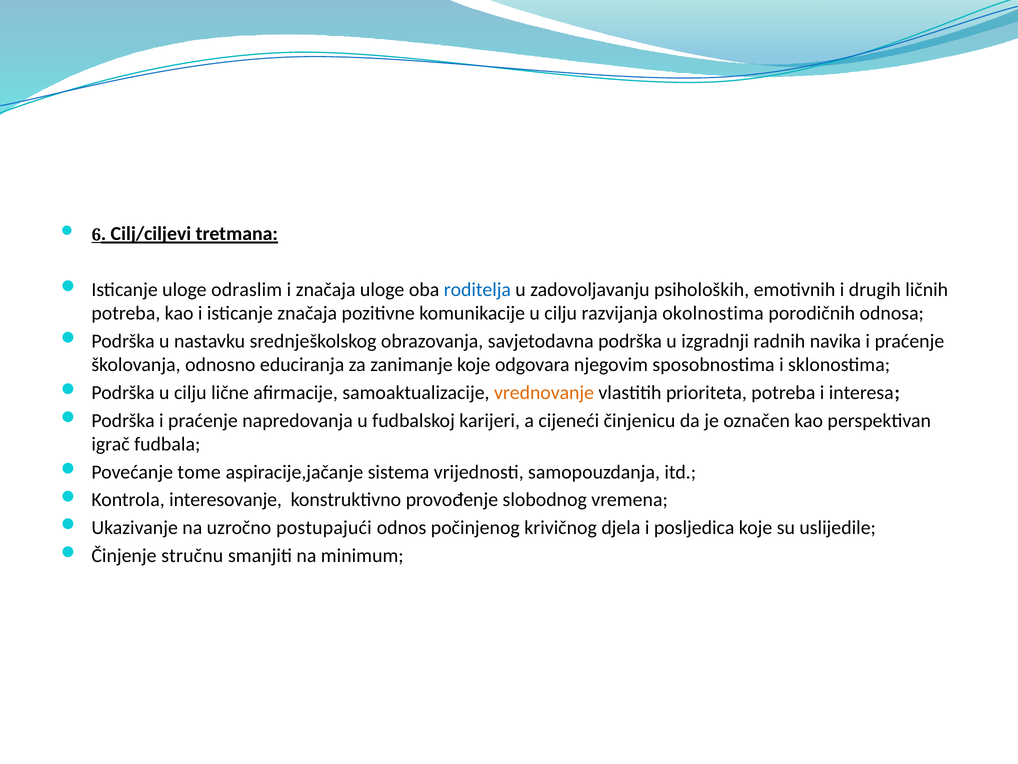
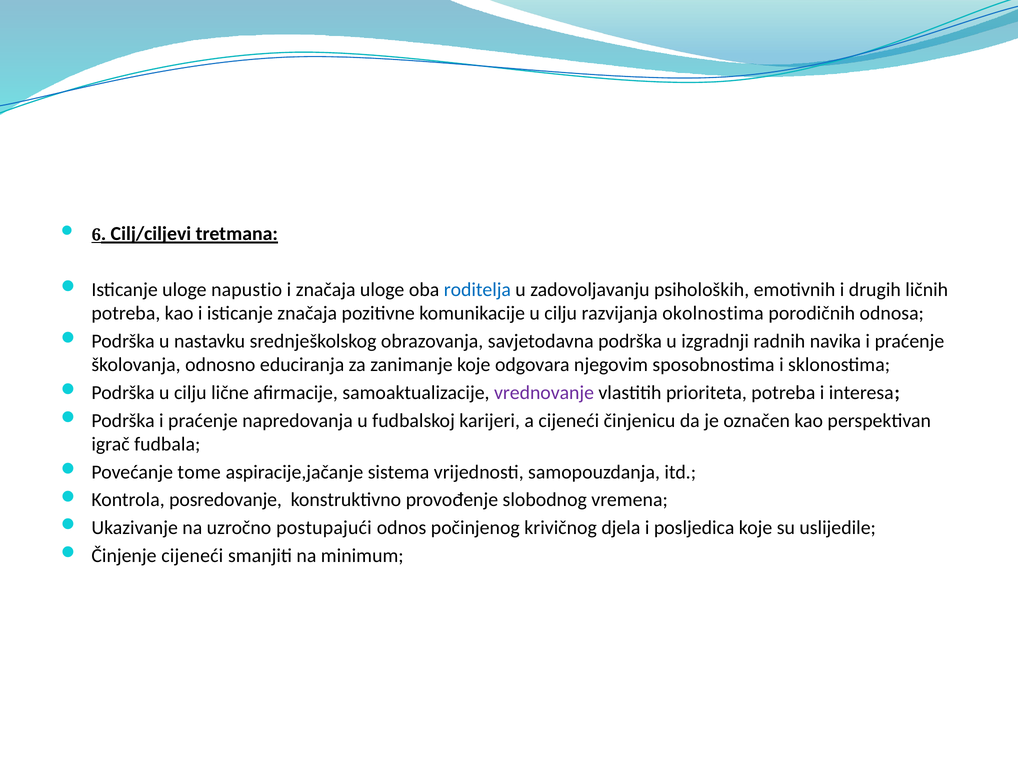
odraslim: odraslim -> napustio (247, 289)
vrednovanje colour: orange -> purple (544, 392)
interesovanje: interesovanje -> posredovanje (226, 500)
Činjenje stručnu: stručnu -> cijeneći (192, 555)
